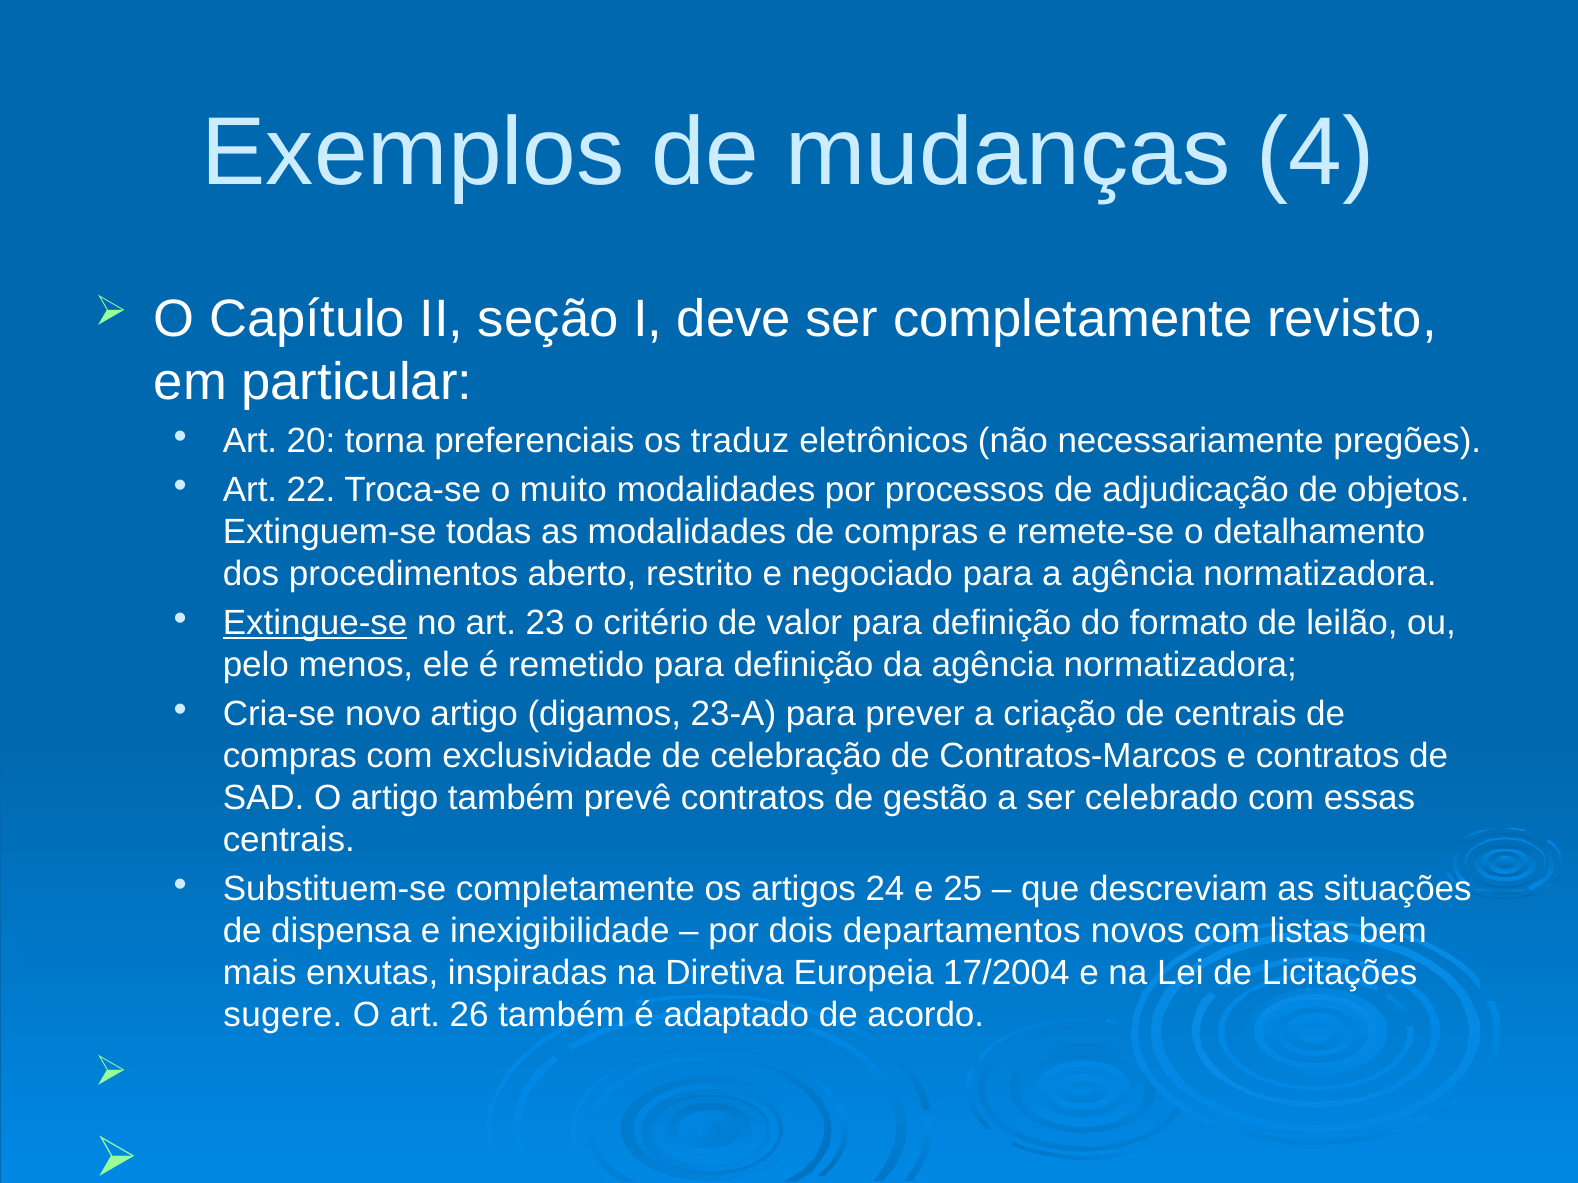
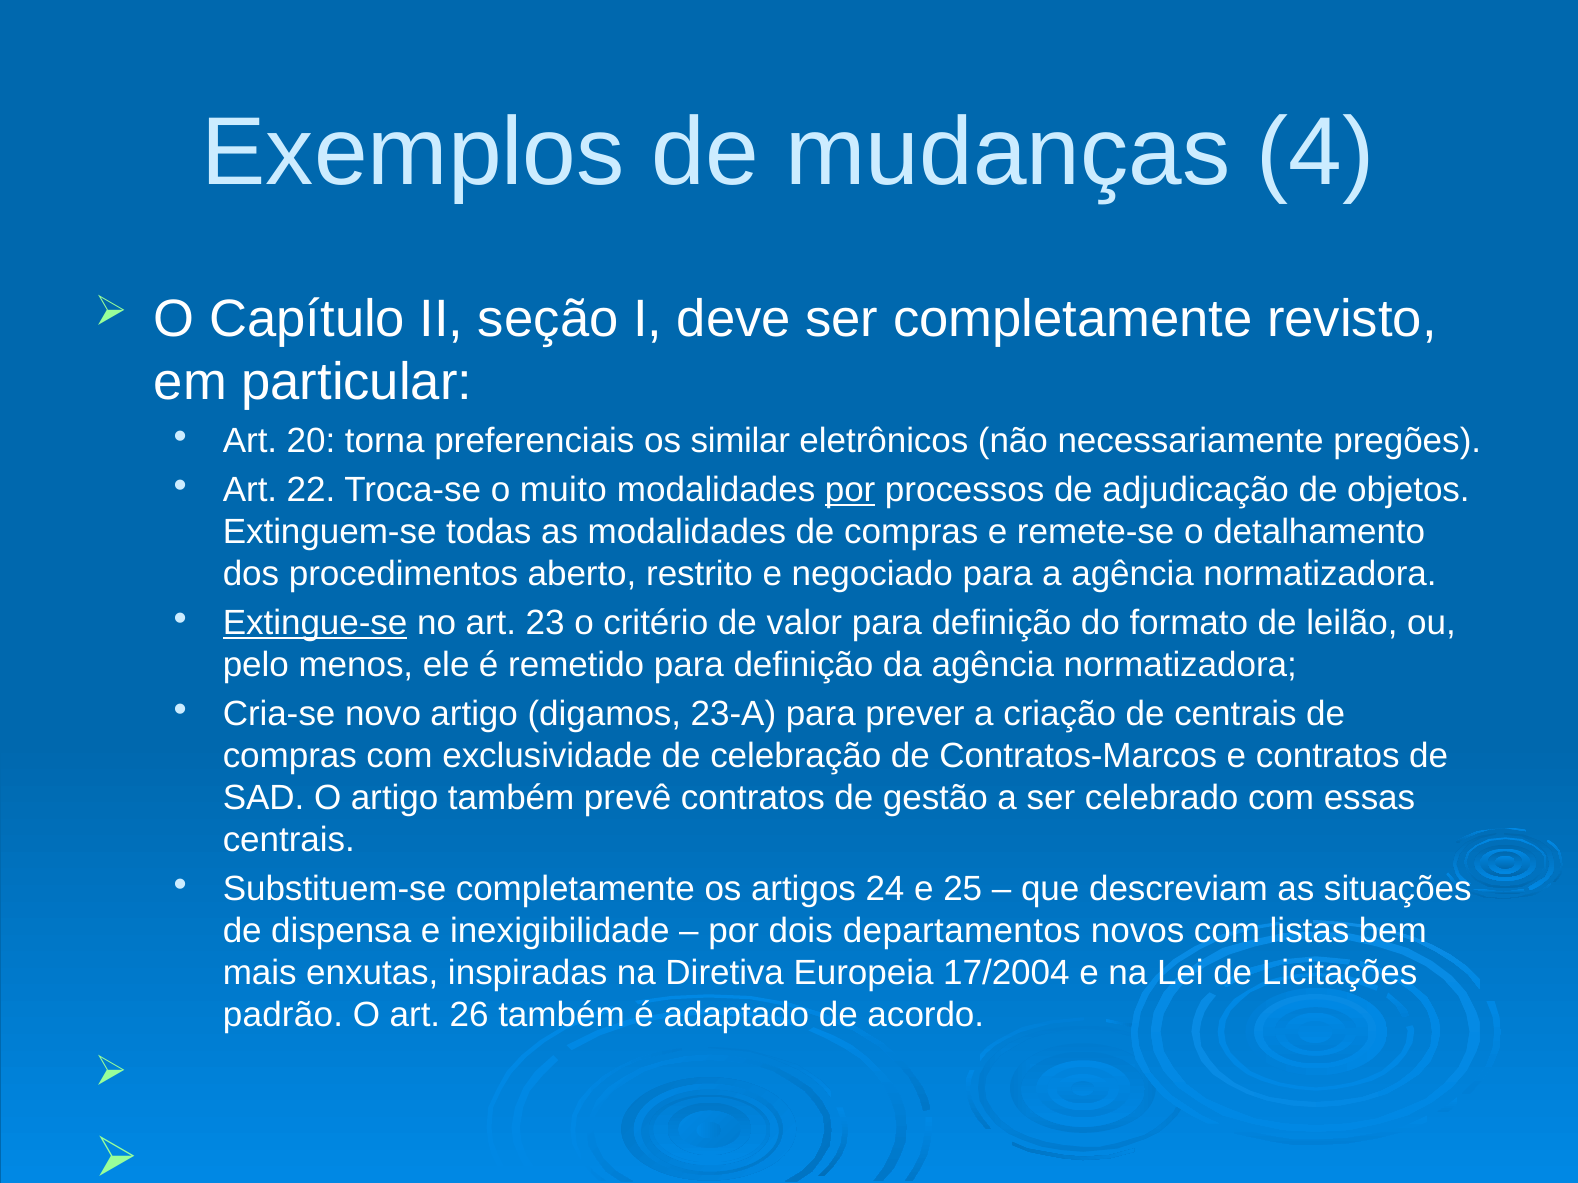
traduz: traduz -> similar (740, 441)
por underline: none -> present (850, 490)
sugere: sugere -> padrão (283, 1016)
